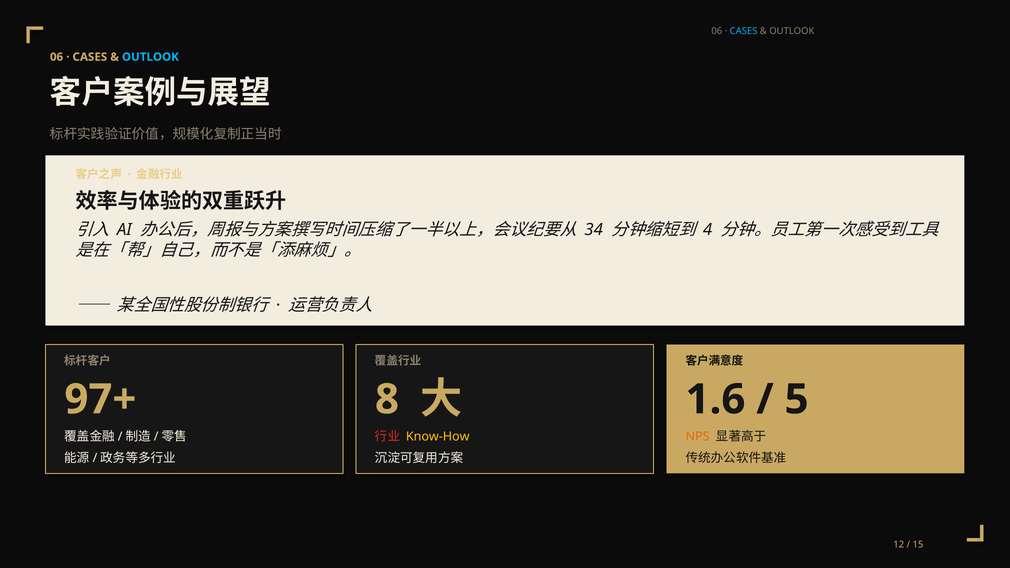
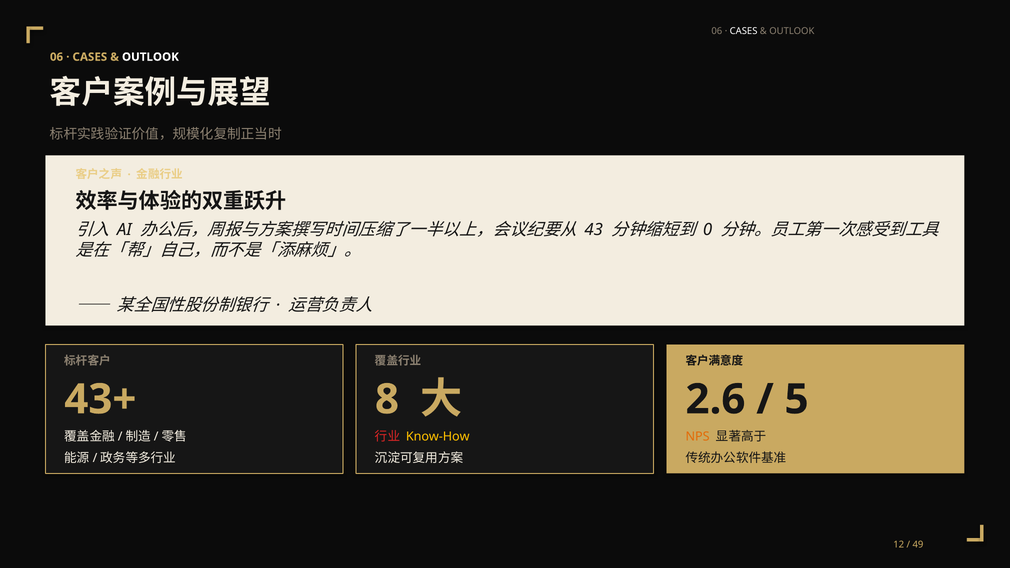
CASES colour: light blue -> white (744, 31)
OUTLOOK colour: light blue -> white (150, 57)
34: 34 -> 43 (594, 230)
4: 4 -> 0 (708, 230)
97+: 97+ -> 43+ (100, 400)
1.6: 1.6 -> 2.6 (715, 400)
15: 15 -> 49 (918, 545)
